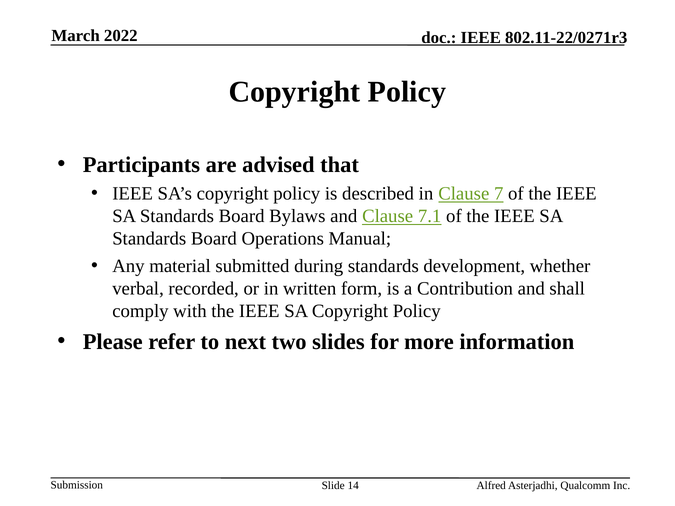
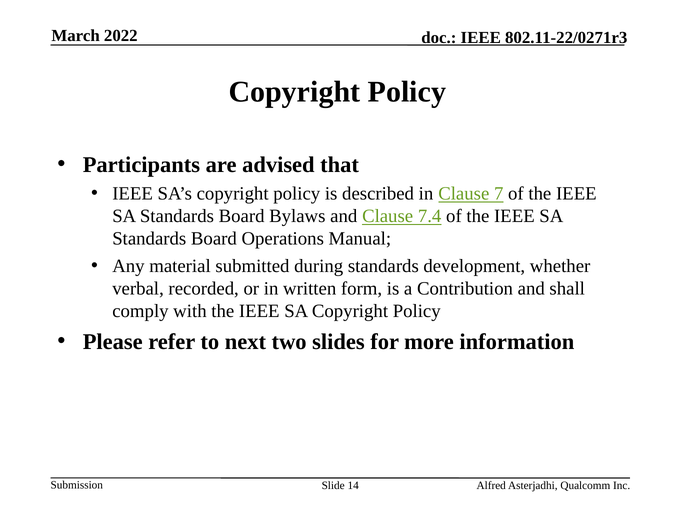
7.1: 7.1 -> 7.4 (430, 216)
